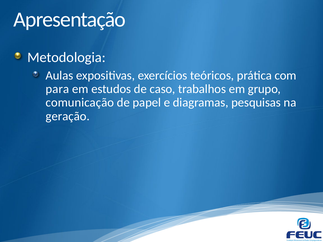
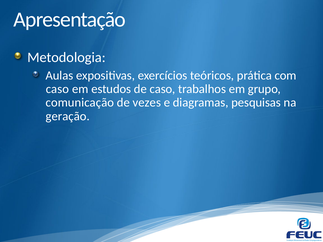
para: para -> caso (57, 89)
papel: papel -> vezes (147, 103)
